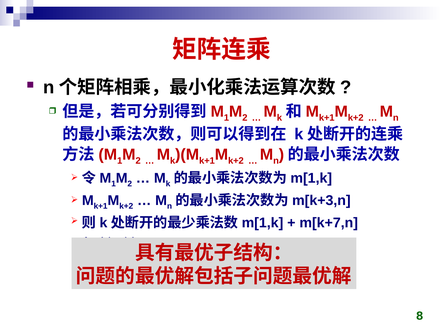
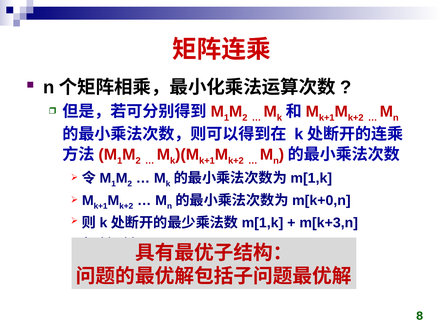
m[k+3,n: m[k+3,n -> m[k+0,n (321, 201)
m[k+7,n: m[k+7,n -> m[k+3,n (329, 223)
